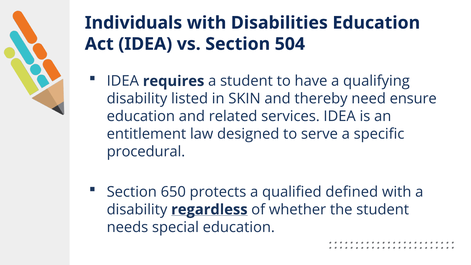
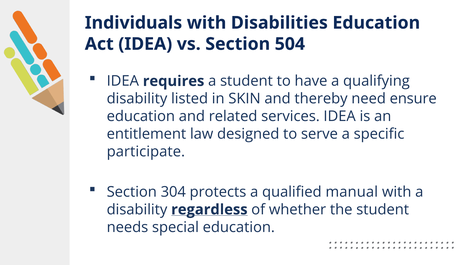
procedural: procedural -> participate (146, 152)
650: 650 -> 304 (173, 192)
defined: defined -> manual (352, 192)
